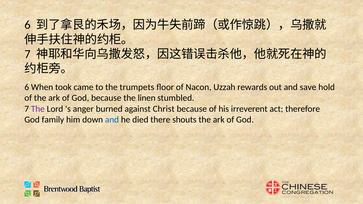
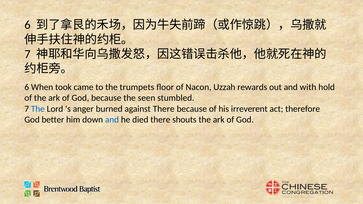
save: save -> with (308, 87)
linen: linen -> seen (147, 98)
The colour: purple -> blue (38, 109)
against Christ: Christ -> There (164, 109)
family: family -> better (53, 120)
